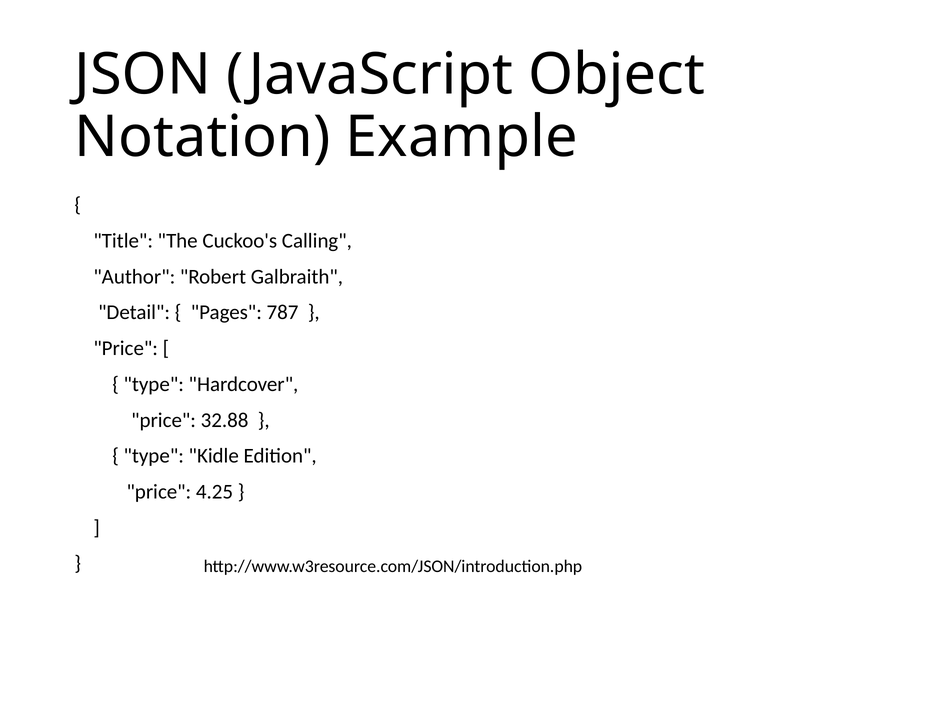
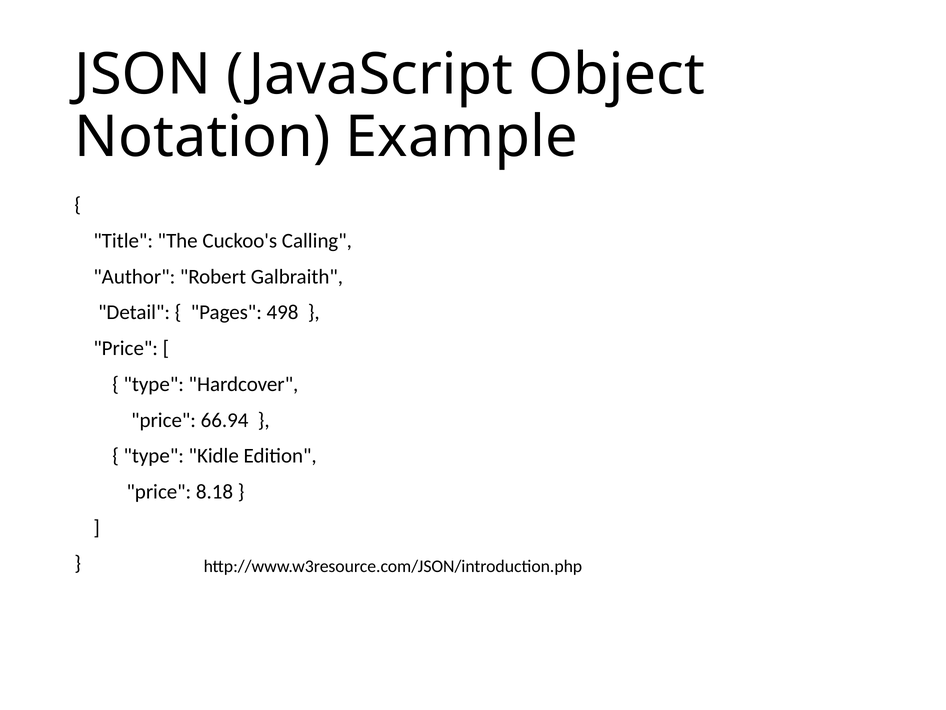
787: 787 -> 498 (283, 312)
32.88: 32.88 -> 66.94 (225, 420)
4.25: 4.25 -> 8.18 (214, 491)
